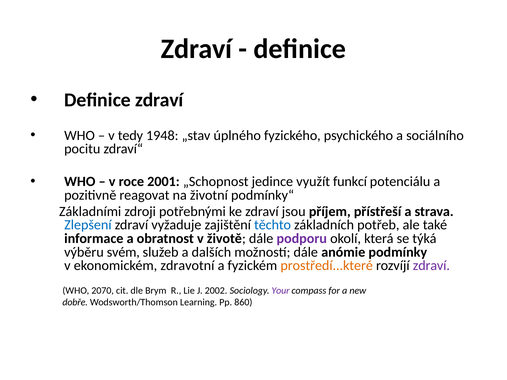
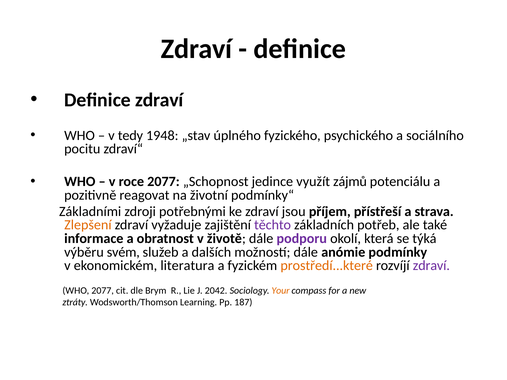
roce 2001: 2001 -> 2077 (163, 182)
funkcí: funkcí -> zájmů (350, 182)
Zlepšení colour: blue -> orange (88, 225)
těchto colour: blue -> purple (273, 225)
zdravotní: zdravotní -> literatura (187, 266)
WHO 2070: 2070 -> 2077 (103, 291)
2002: 2002 -> 2042 (216, 291)
Your colour: purple -> orange (281, 291)
dobře: dobře -> ztráty (75, 302)
860: 860 -> 187 (243, 302)
